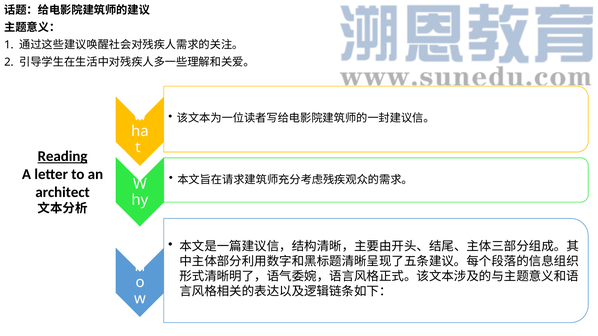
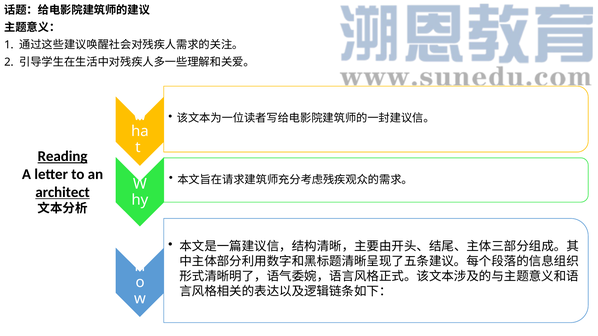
architect underline: none -> present (63, 192)
